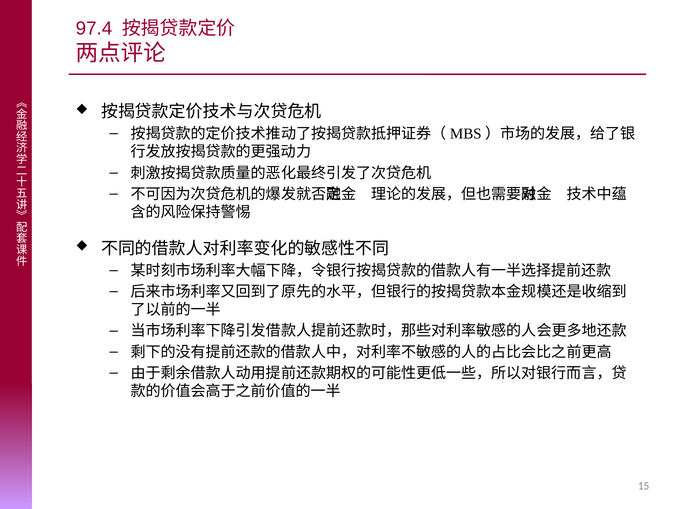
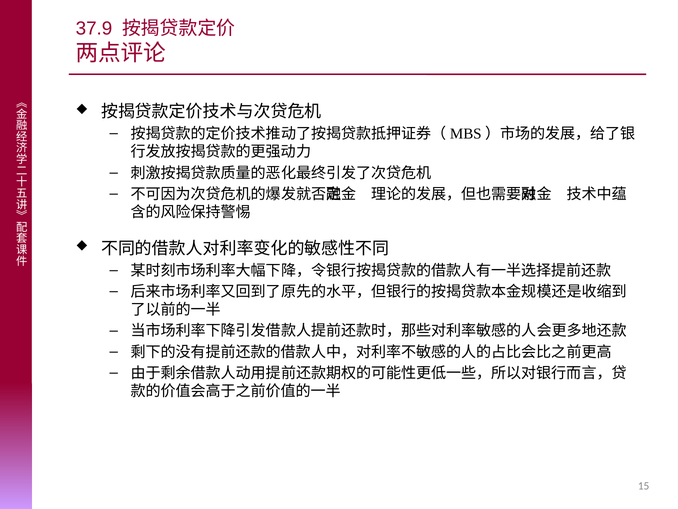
97.4: 97.4 -> 37.9 (94, 28)
